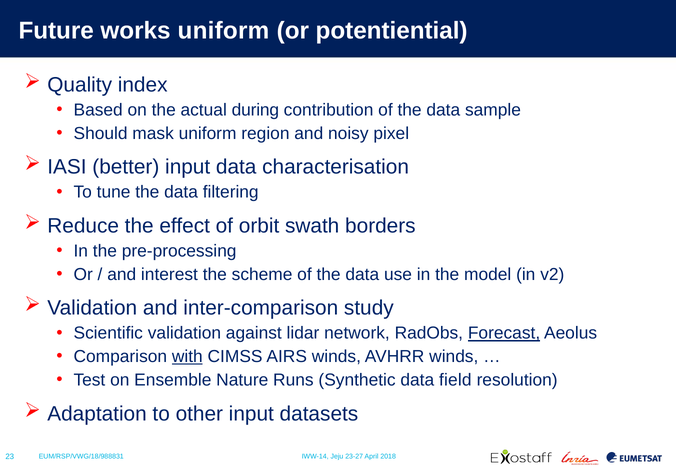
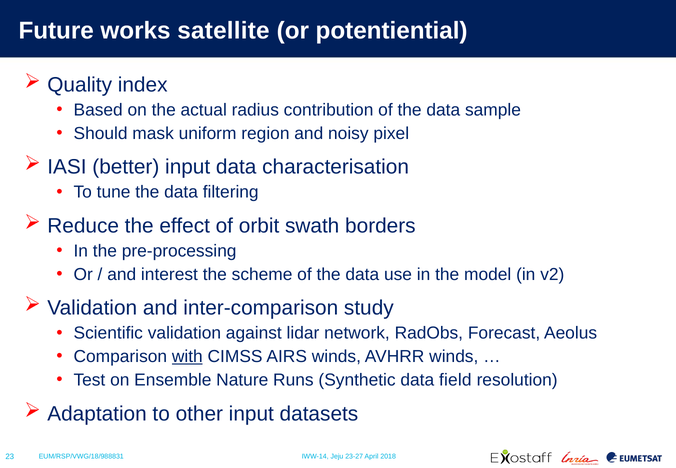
works uniform: uniform -> satellite (223, 31)
during: during -> radius (255, 110)
Forecast underline: present -> none (504, 333)
